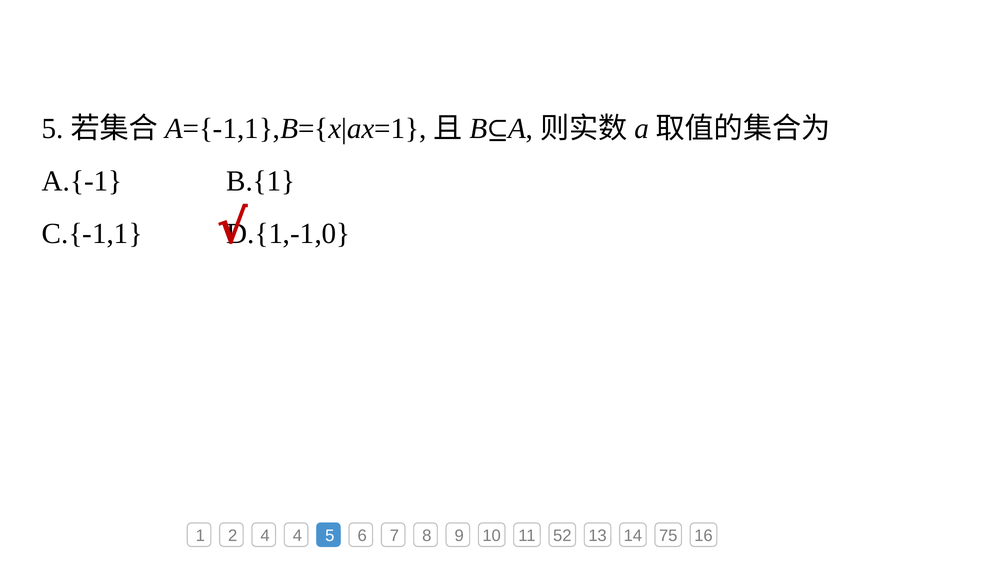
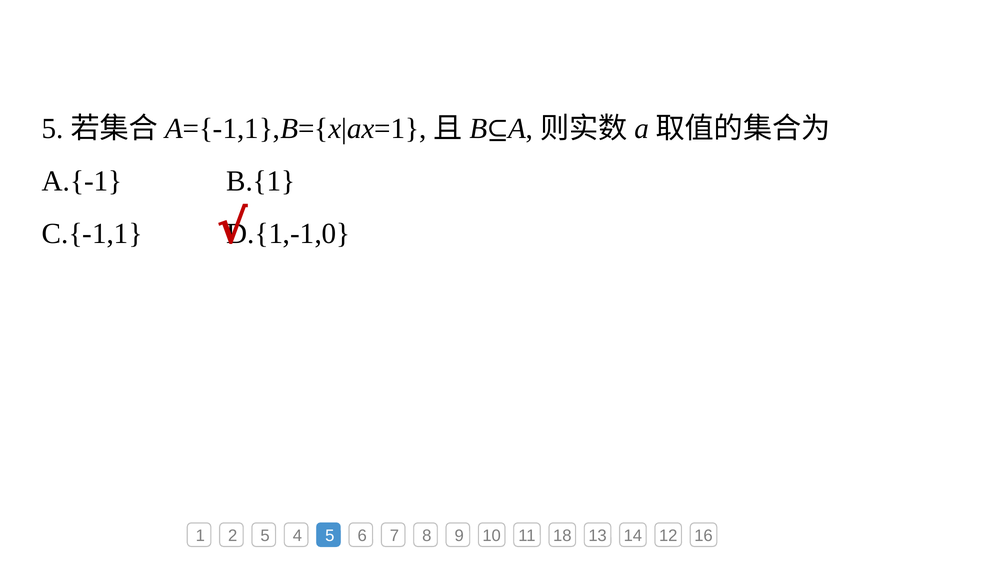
2 4: 4 -> 5 (265, 536)
52: 52 -> 18 (562, 536)
75: 75 -> 12 (668, 536)
